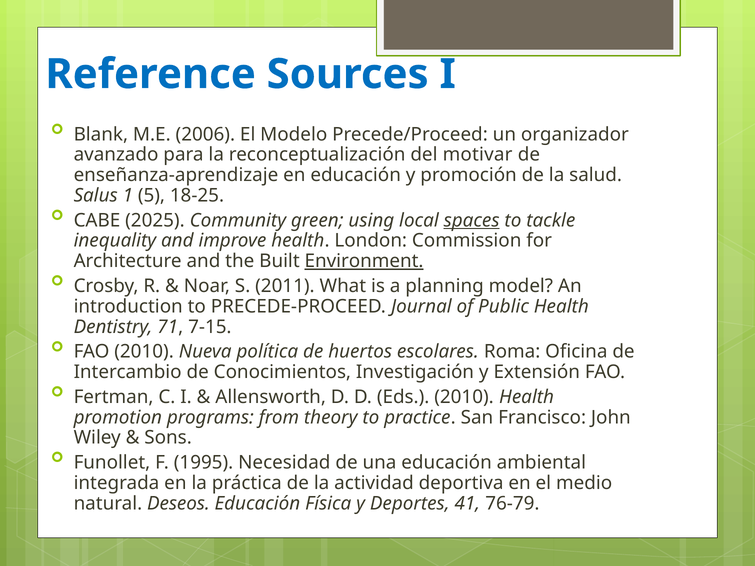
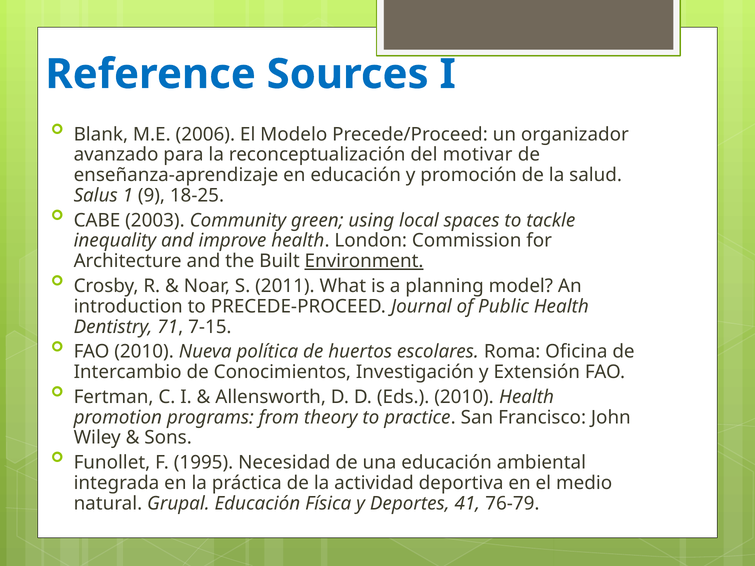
5: 5 -> 9 (151, 196)
2025: 2025 -> 2003 (155, 220)
spaces underline: present -> none (472, 220)
Deseos: Deseos -> Grupal (178, 504)
